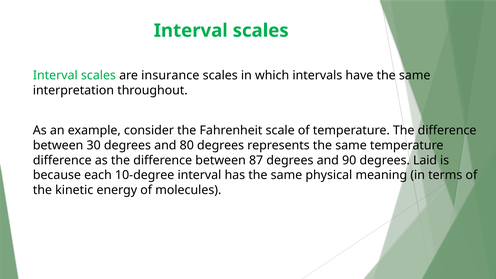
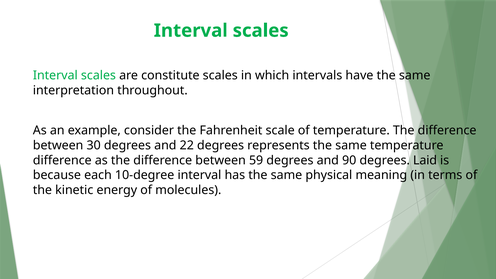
insurance: insurance -> constitute (170, 76)
80: 80 -> 22 (187, 145)
87: 87 -> 59 (256, 160)
